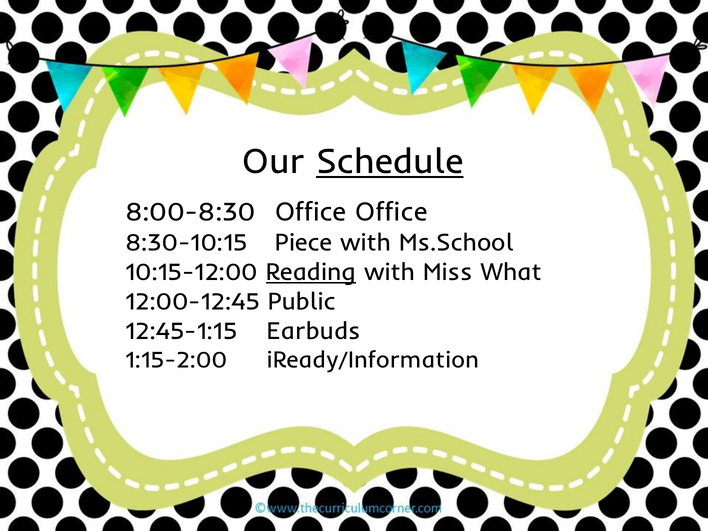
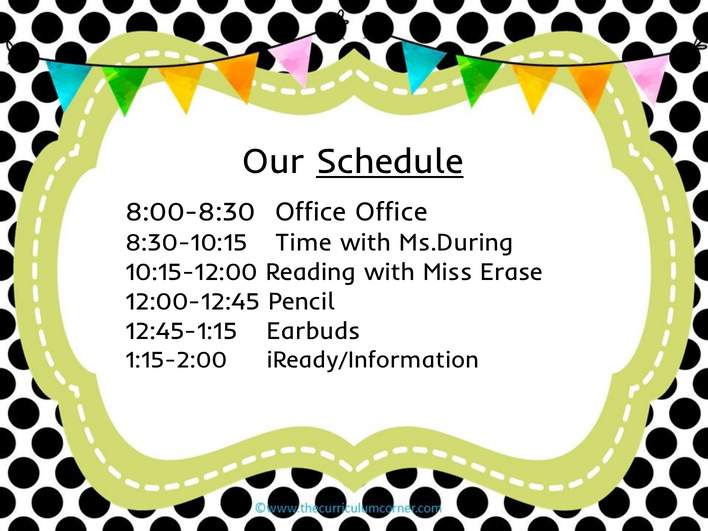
Piece: Piece -> Time (303, 243)
Ms.School: Ms.School -> Ms.During (457, 243)
Reading underline: present -> none (311, 272)
What: What -> Erase (511, 272)
Public: Public -> Pencil (302, 302)
